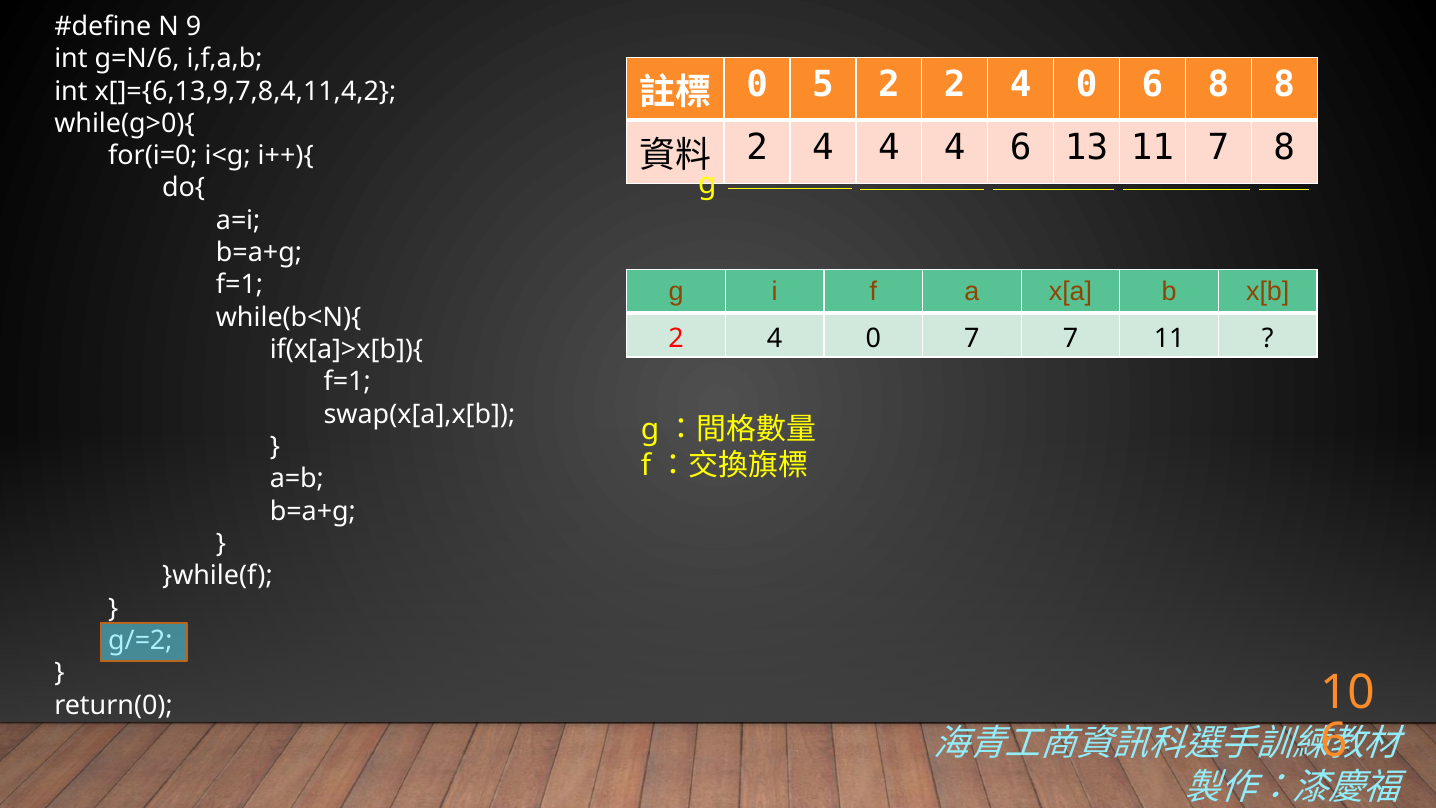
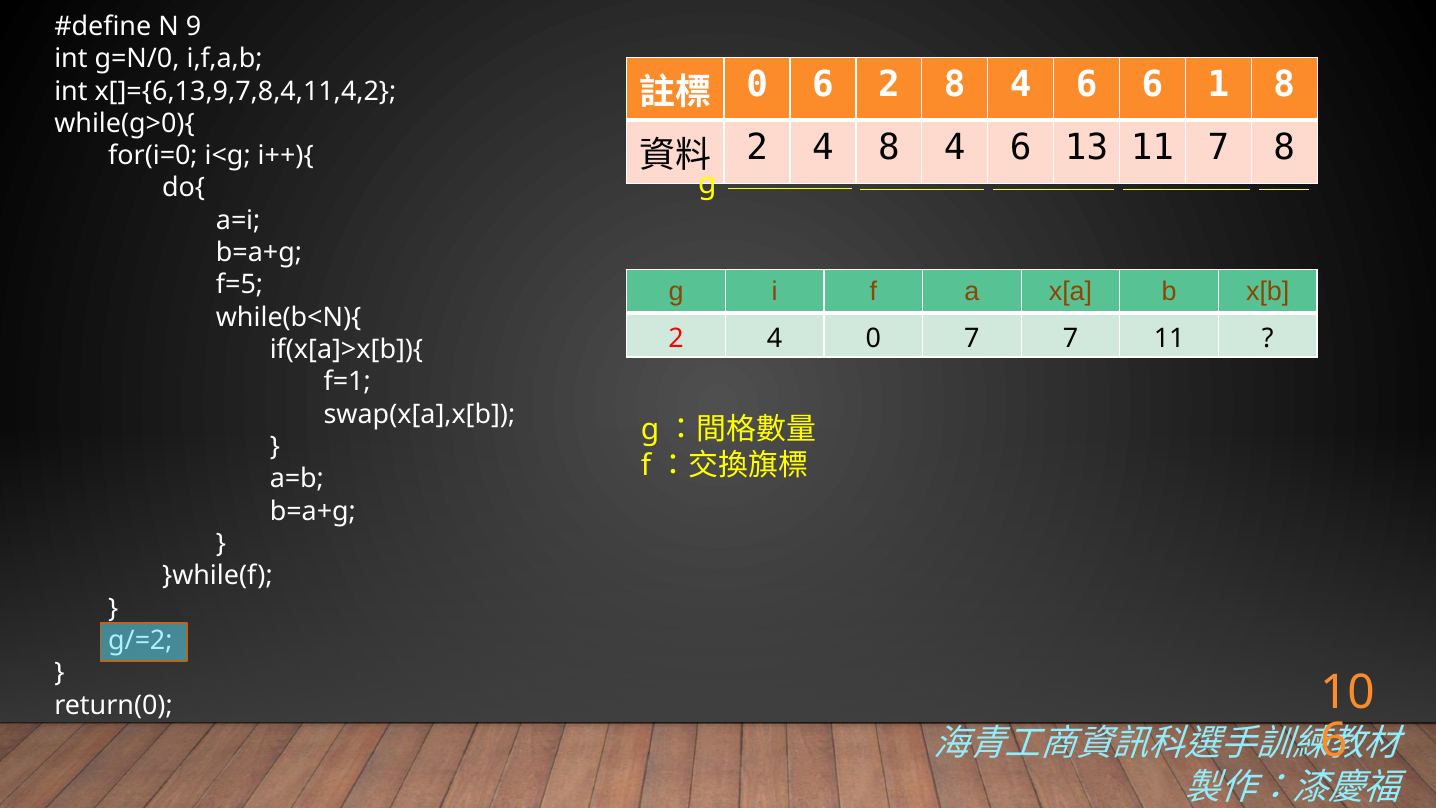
g=N/6: g=N/6 -> g=N/0 (137, 59)
0 5: 5 -> 6 (823, 84)
2 2: 2 -> 8 (955, 84)
0: 0 -> 6 (1087, 84)
6 8: 8 -> 1 (1218, 84)
2 4 4: 4 -> 8 (889, 147)
f=1: f=1 -> f=5 (240, 285)
